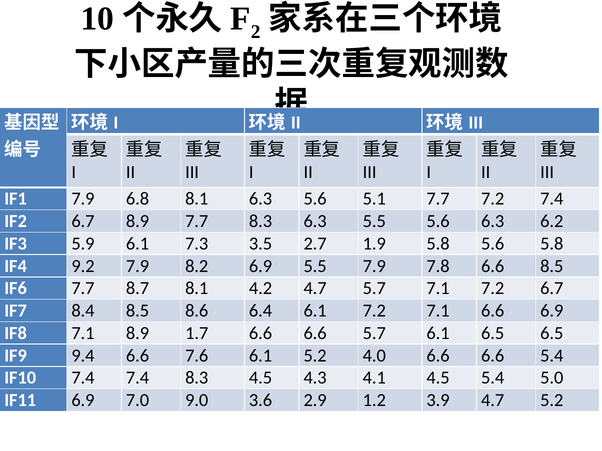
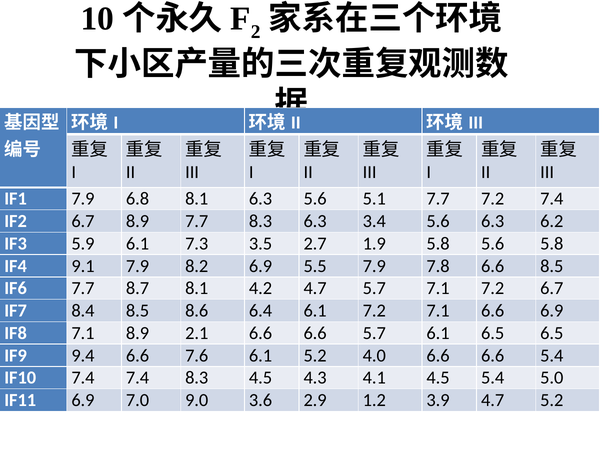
6.3 5.5: 5.5 -> 3.4 (374, 221)
9.2: 9.2 -> 9.1 (83, 266)
1.7: 1.7 -> 2.1 (197, 333)
